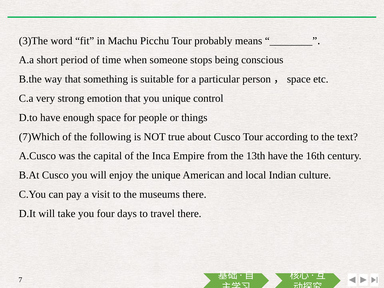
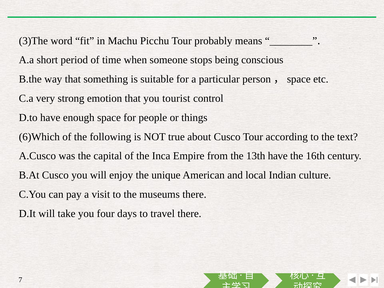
you unique: unique -> tourist (176, 98)
7)Which: 7)Which -> 6)Which (39, 137)
